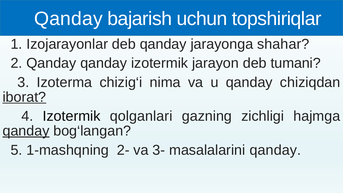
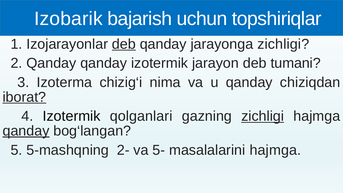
Qanday: Qanday -> Izobarik (68, 19)
deb underline: none -> present (124, 44)
jarayonga shahar: shahar -> zichligi (283, 44)
zichligi underline: none -> present (263, 116)
1-mashqning: 1-mashqning -> 5-mashqning (68, 150)
3-: 3- -> 5- (159, 150)
masalalarini qanday: qanday -> hajmga (275, 150)
